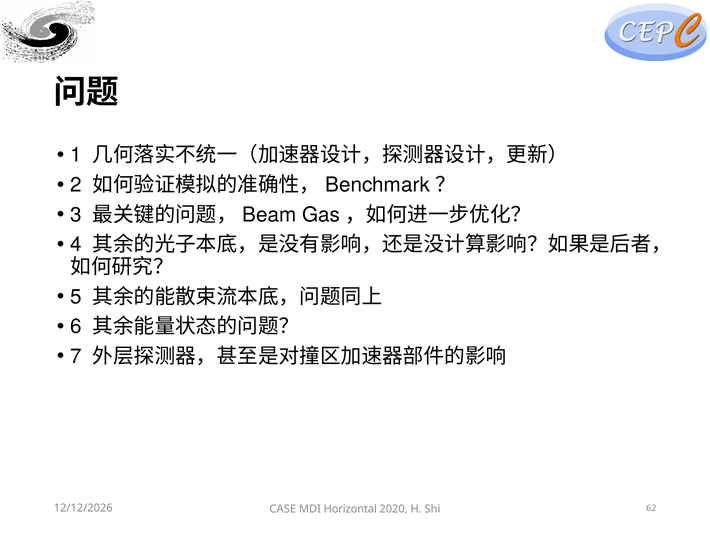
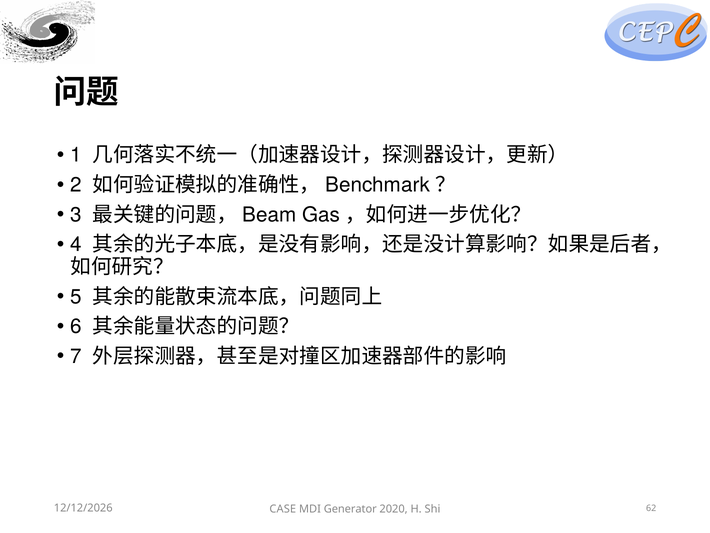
Horizontal: Horizontal -> Generator (350, 508)
